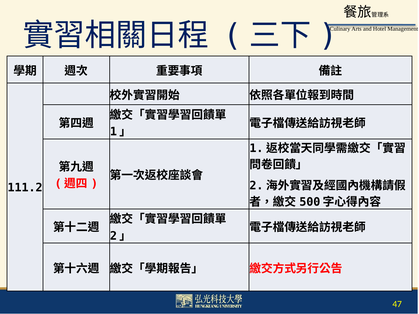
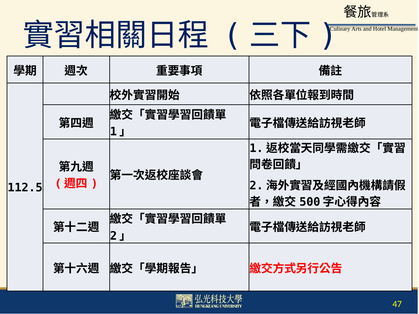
111.2: 111.2 -> 112.5 (25, 188)
